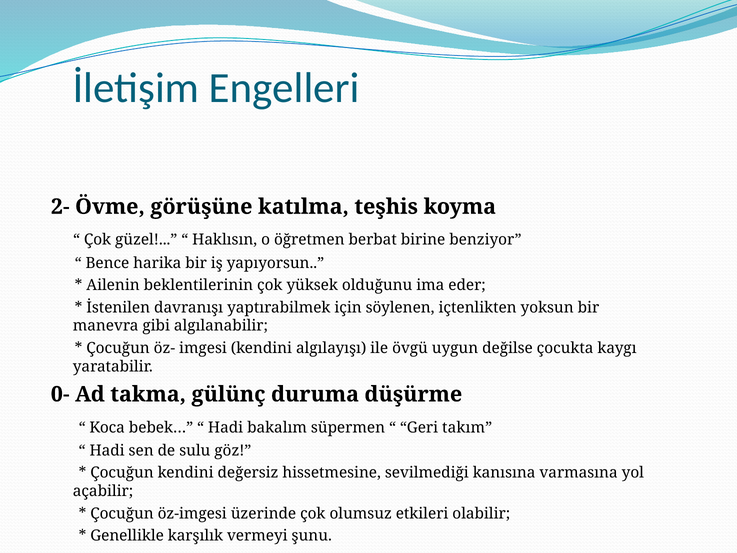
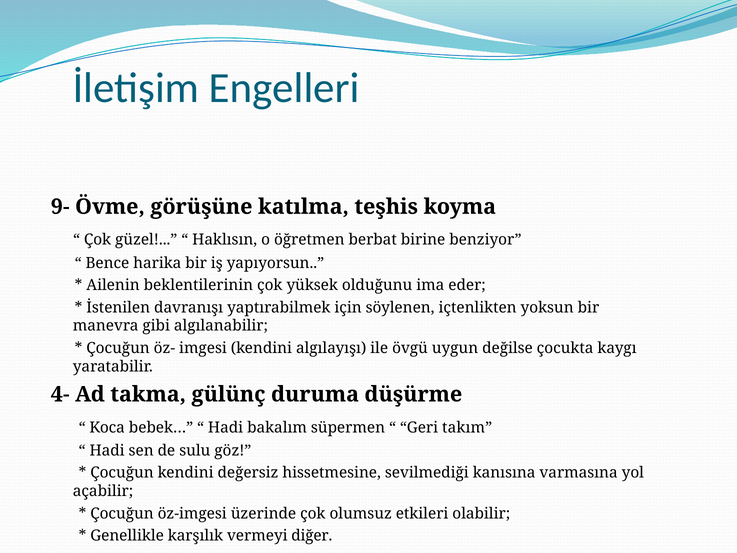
2-: 2- -> 9- (60, 207)
0-: 0- -> 4- (60, 394)
şunu: şunu -> diğer (312, 535)
